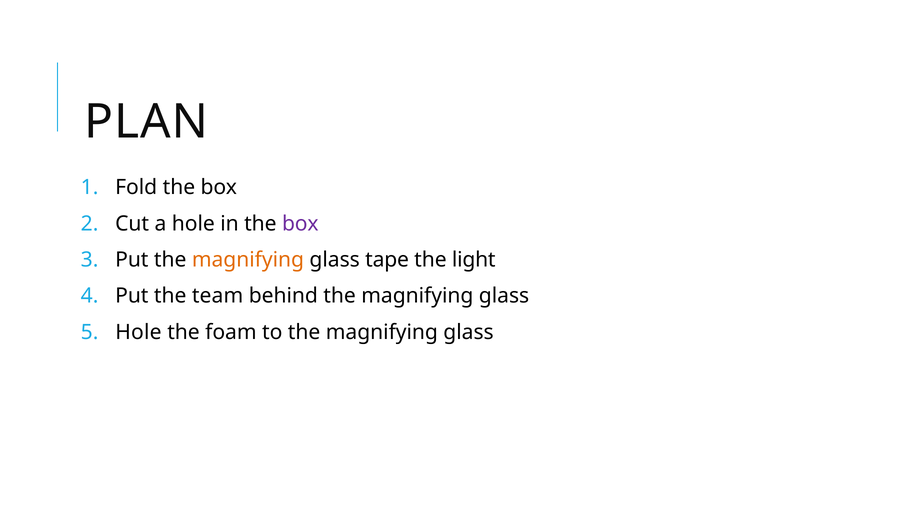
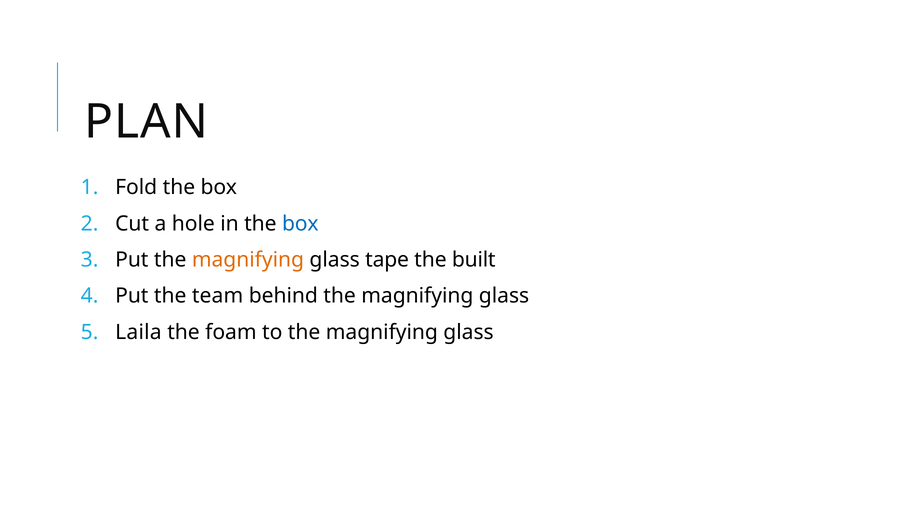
box colour: purple -> blue (300, 223)
light: light -> built (474, 260)
Hole: Hole -> Laila (138, 332)
